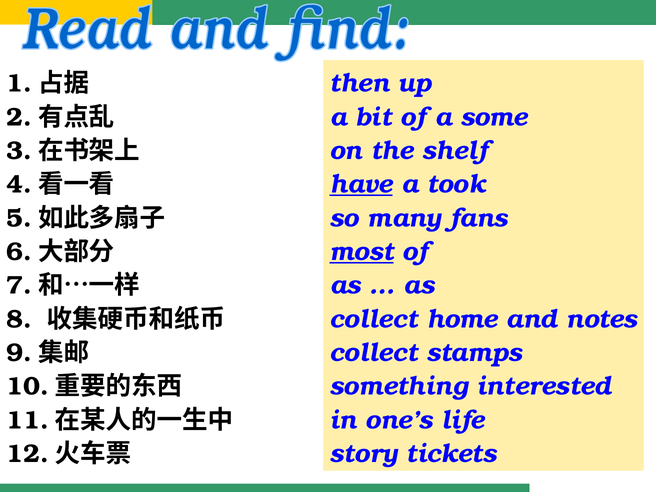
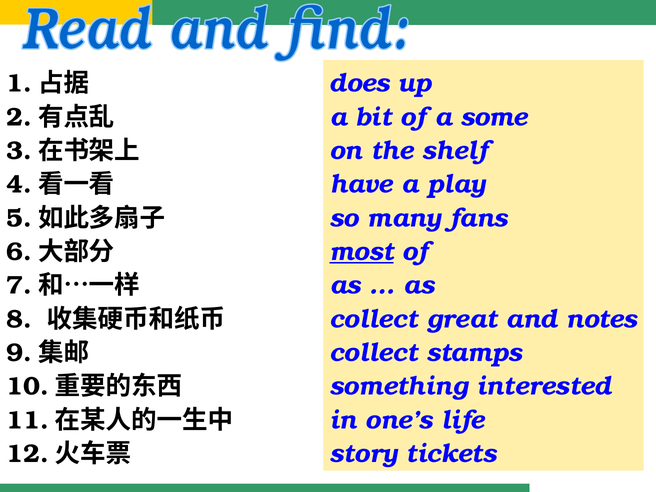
then: then -> does (359, 83)
have underline: present -> none (361, 185)
took: took -> play (456, 185)
home: home -> great (462, 319)
